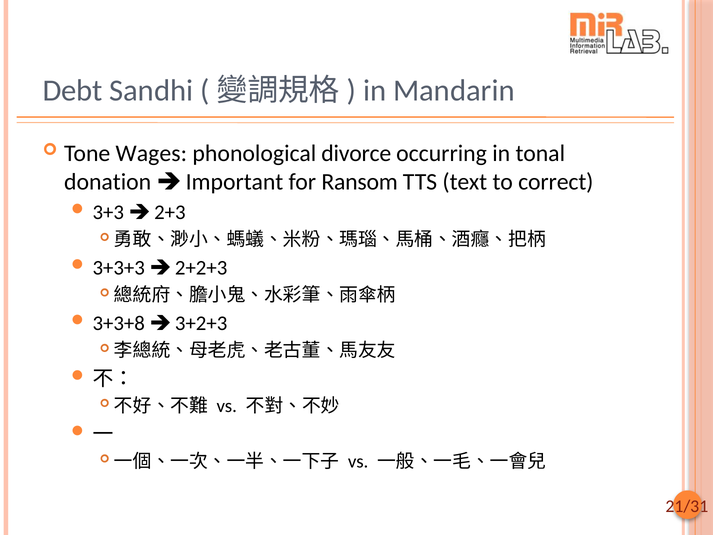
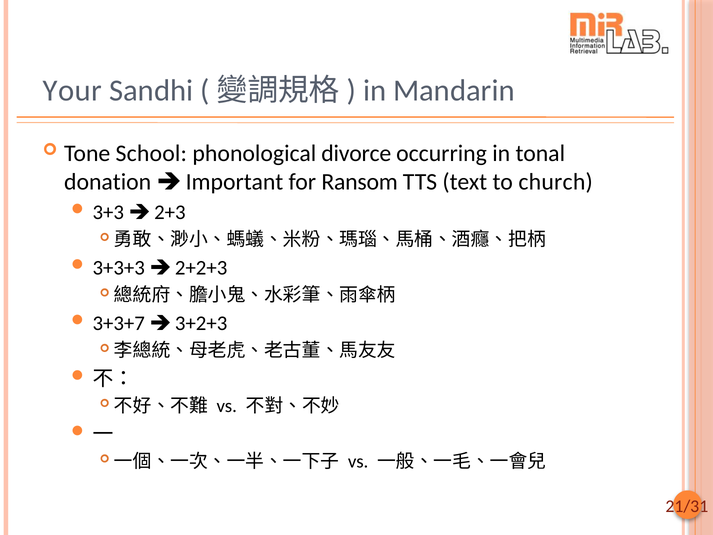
Debt: Debt -> Your (72, 91)
Wages: Wages -> School (151, 153)
correct: correct -> church (556, 182)
3+3+8: 3+3+8 -> 3+3+7 (119, 323)
